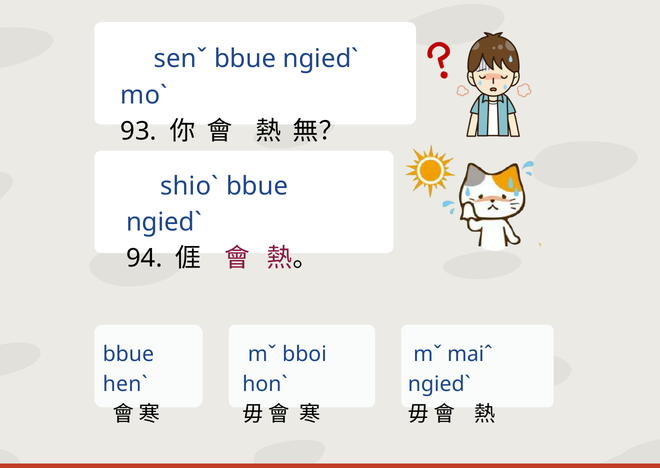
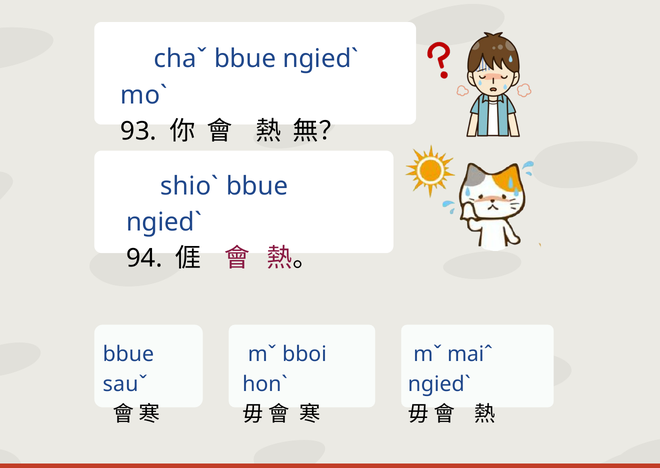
senˇ: senˇ -> chaˇ (181, 59)
henˋ: henˋ -> sauˇ (125, 384)
